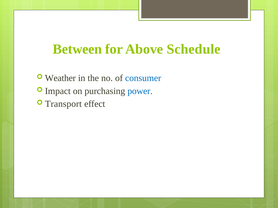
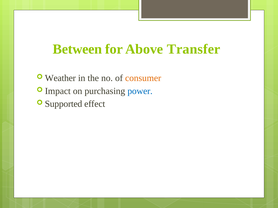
Schedule: Schedule -> Transfer (194, 49)
consumer colour: blue -> orange (143, 78)
Transport: Transport -> Supported (64, 104)
